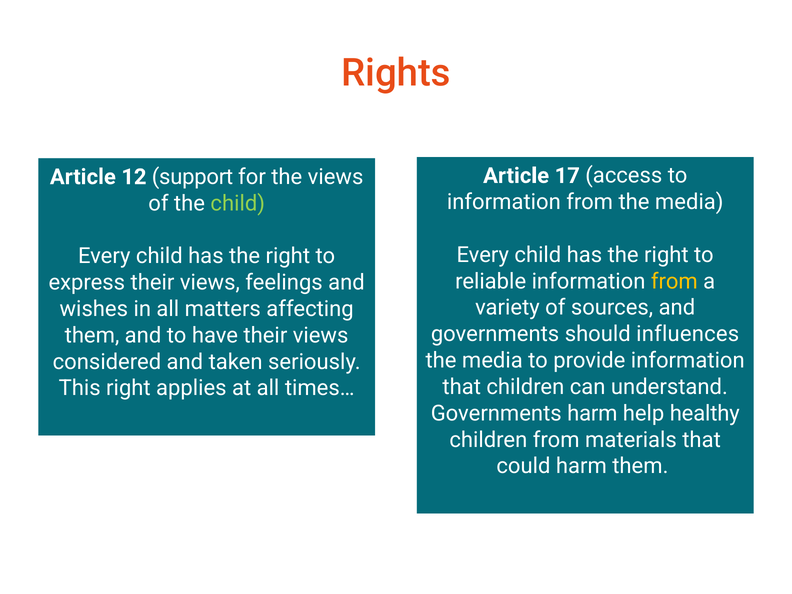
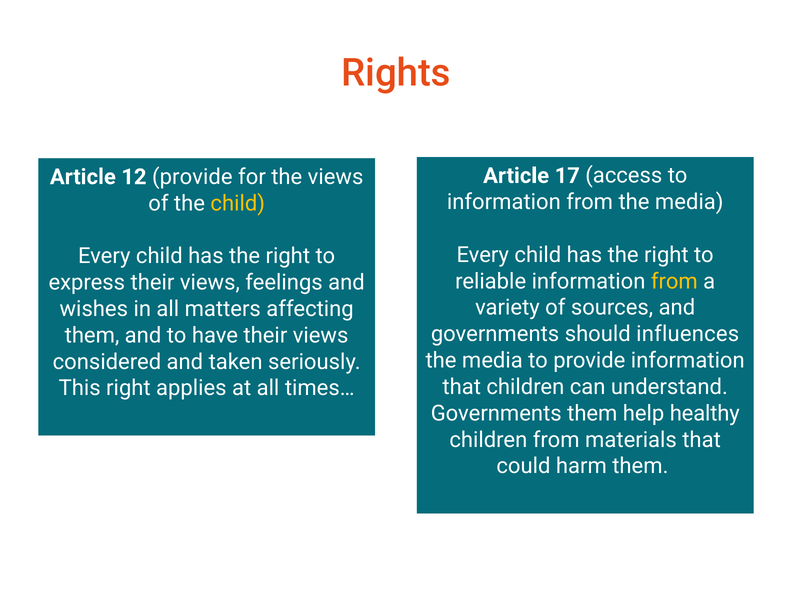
12 support: support -> provide (192, 177)
child colour: light green -> yellow (238, 203)
Governments harm: harm -> them (592, 413)
